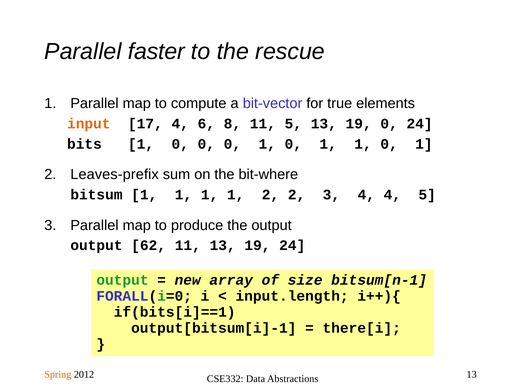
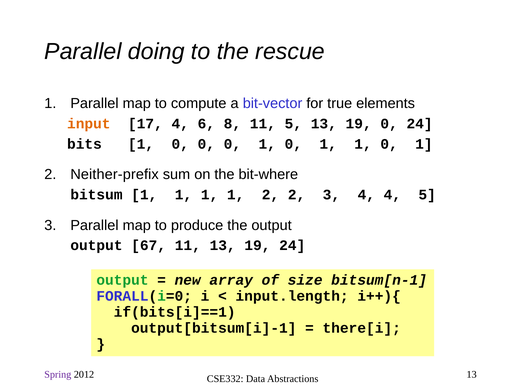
faster: faster -> doing (156, 52)
Leaves-prefix: Leaves-prefix -> Neither-prefix (115, 174)
62: 62 -> 67 (149, 245)
Spring colour: orange -> purple (58, 374)
